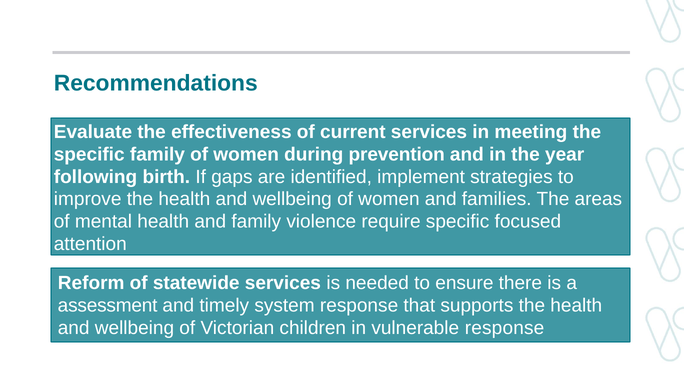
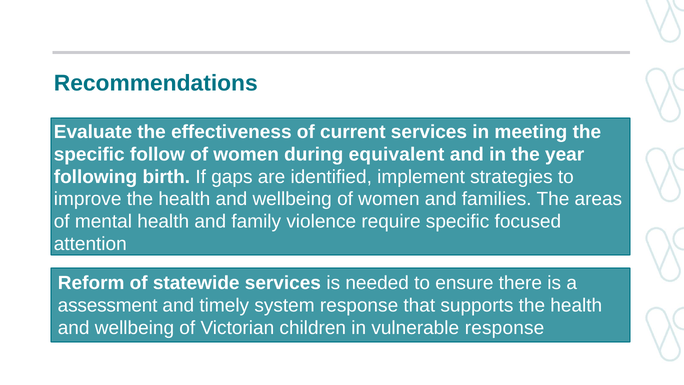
specific family: family -> follow (157, 154)
prevention: prevention -> equivalent (397, 154)
